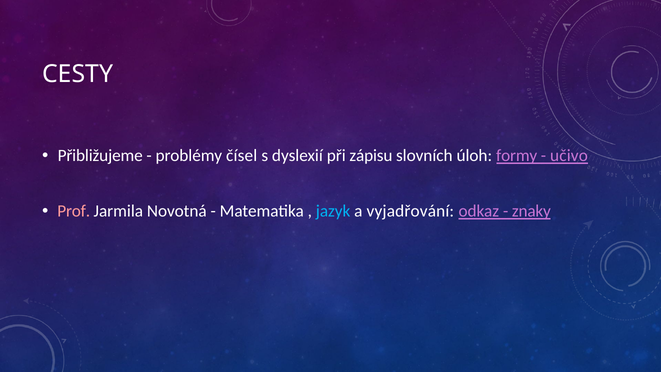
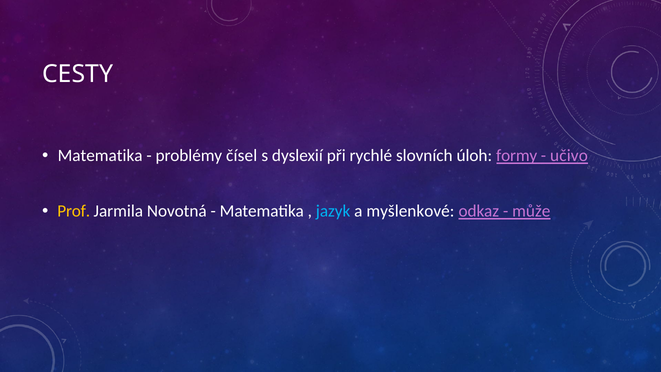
Přibližujeme: Přibližujeme -> Matematika (100, 156)
zápisu: zápisu -> rychlé (371, 156)
Prof colour: pink -> yellow (74, 211)
vyjadřování: vyjadřování -> myšlenkové (410, 211)
znaky: znaky -> může (531, 211)
